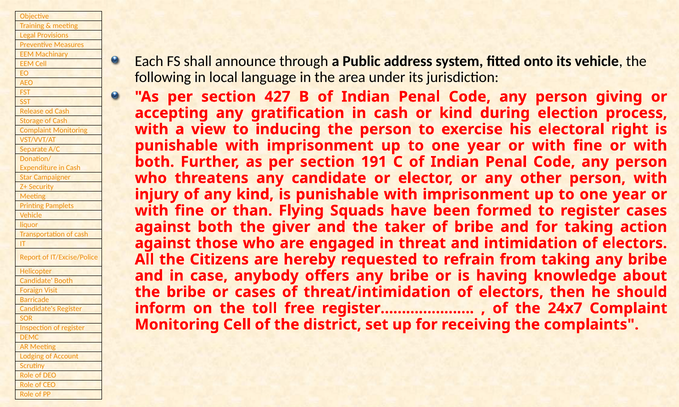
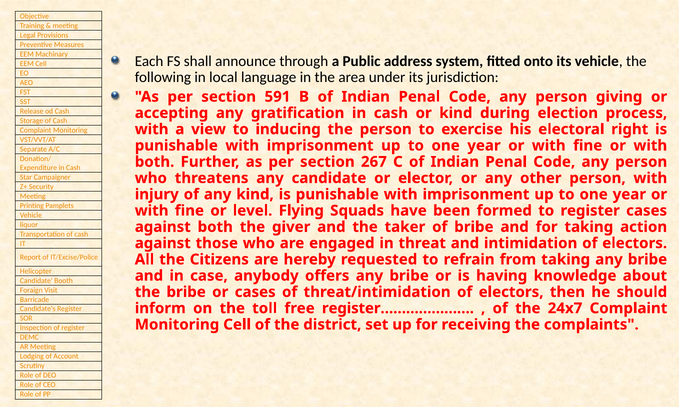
427: 427 -> 591 (277, 97)
191: 191 -> 267 (374, 162)
than: than -> level (253, 211)
